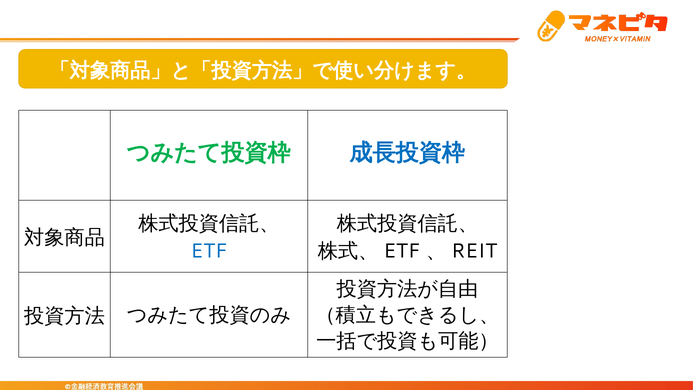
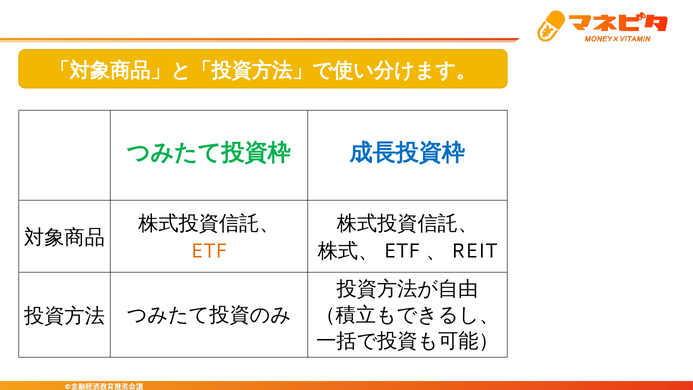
ETF colour: blue -> orange (209, 251)
